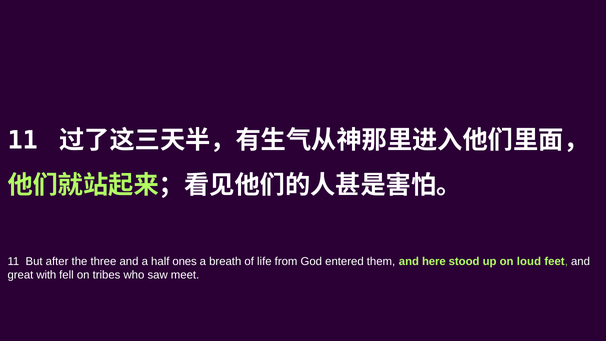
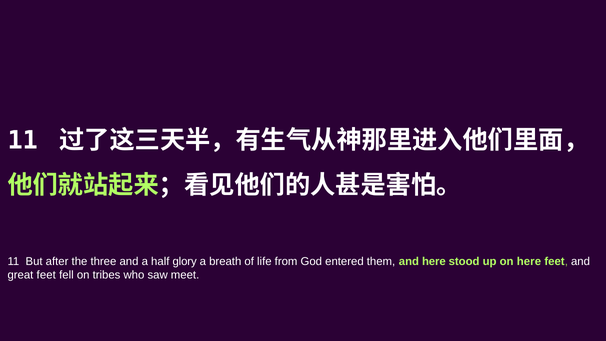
ones: ones -> glory (185, 261)
on loud: loud -> here (529, 261)
great with: with -> feet (46, 275)
